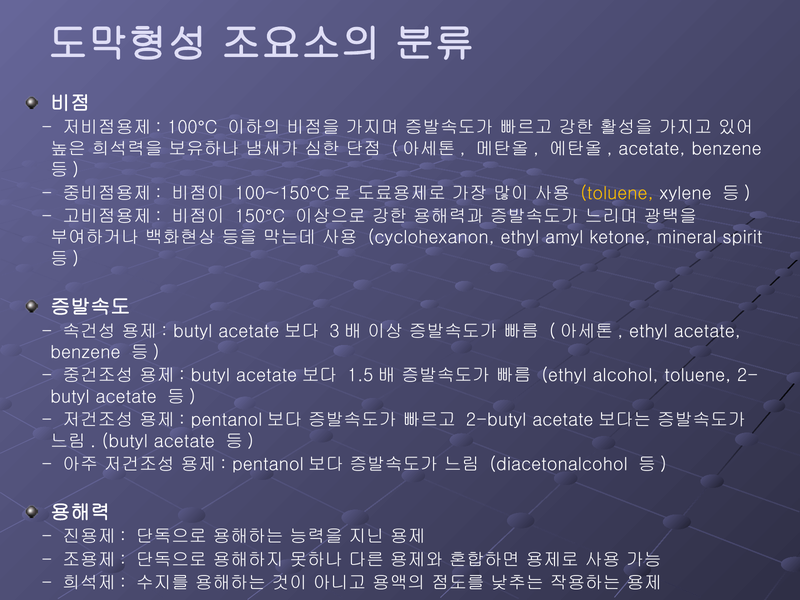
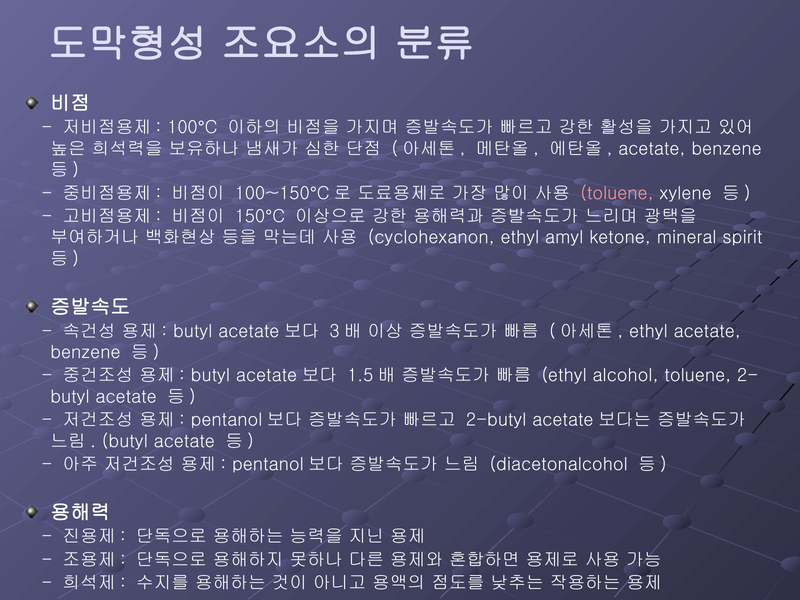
toluene colour: yellow -> pink (617, 193)
